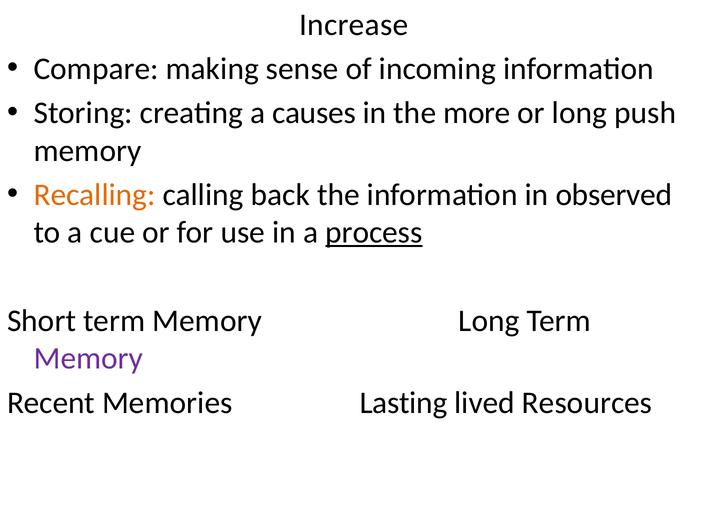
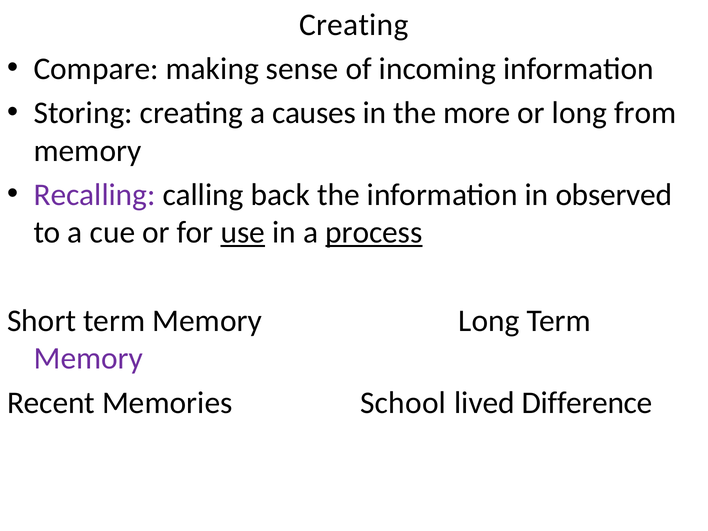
Increase: Increase -> Creating (354, 25)
push: push -> from (645, 113)
Recalling colour: orange -> purple (95, 195)
use underline: none -> present (243, 233)
Lasting: Lasting -> School (403, 403)
Resources: Resources -> Difference (587, 403)
